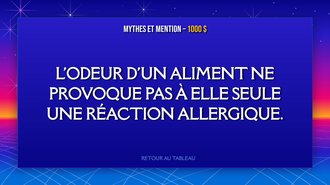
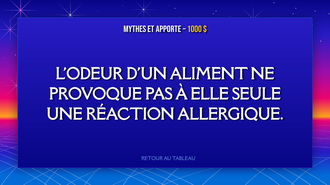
MENTION: MENTION -> APPORTE (169, 29)
